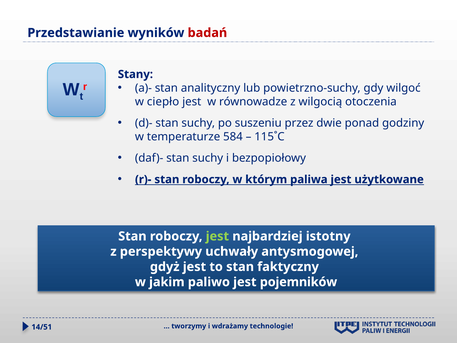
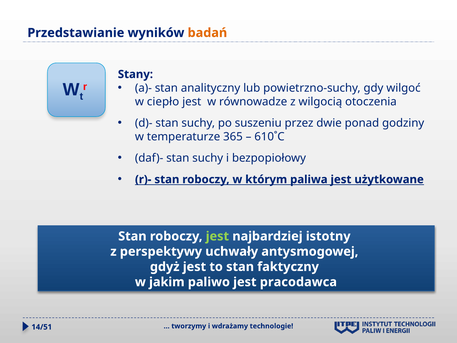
badań colour: red -> orange (207, 33)
584: 584 -> 365 (233, 137)
115˚C: 115˚C -> 610˚C (269, 137)
pojemników: pojemników -> pracodawca (298, 282)
